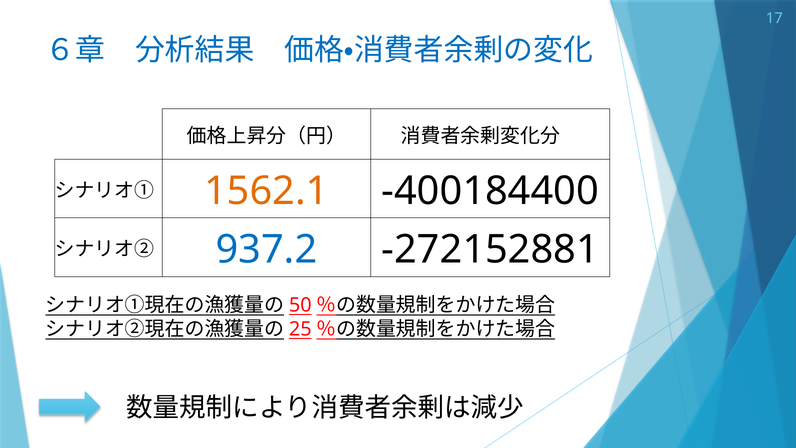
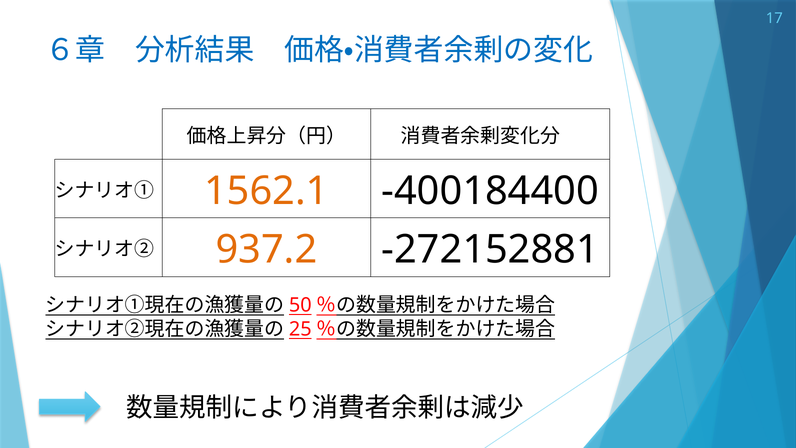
937.2 colour: blue -> orange (266, 249)
